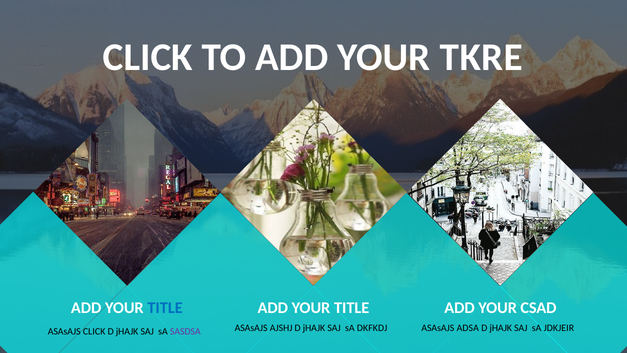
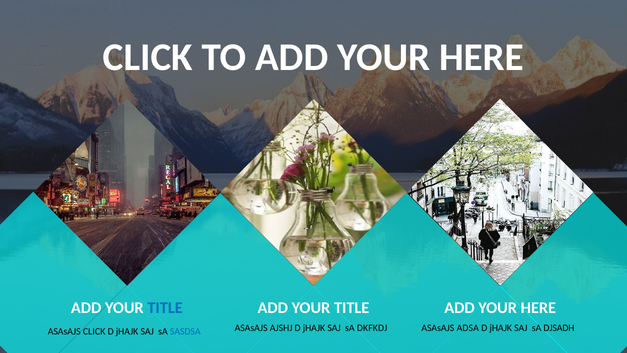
TO ADD YOUR TKRE: TKRE -> HERE (482, 57)
TITLE ADD YOUR CSAD: CSAD -> HERE (538, 307)
SASDSA colour: purple -> blue (185, 331)
JDKJEIR: JDKJEIR -> DJSADH (559, 328)
